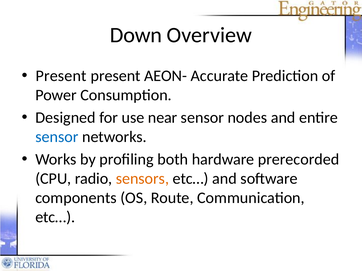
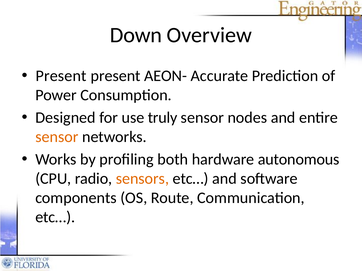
near: near -> truly (163, 118)
sensor colour: blue -> orange (57, 137)
prerecorded: prerecorded -> autonomous (299, 160)
